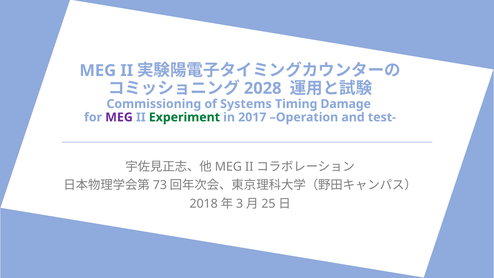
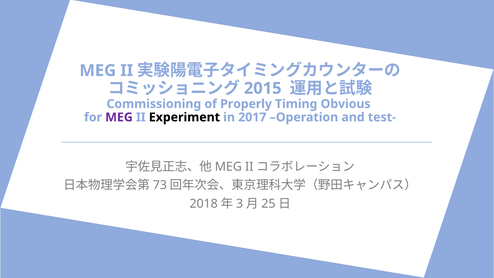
2028: 2028 -> 2015 (263, 88)
Systems: Systems -> Properly (246, 104)
Damage: Damage -> Obvious (346, 104)
Experiment colour: green -> black (184, 117)
